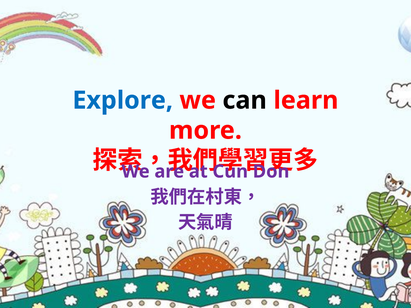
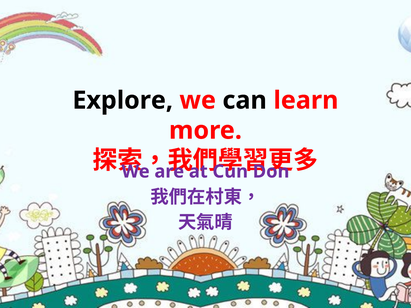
Explore colour: blue -> black (123, 100)
